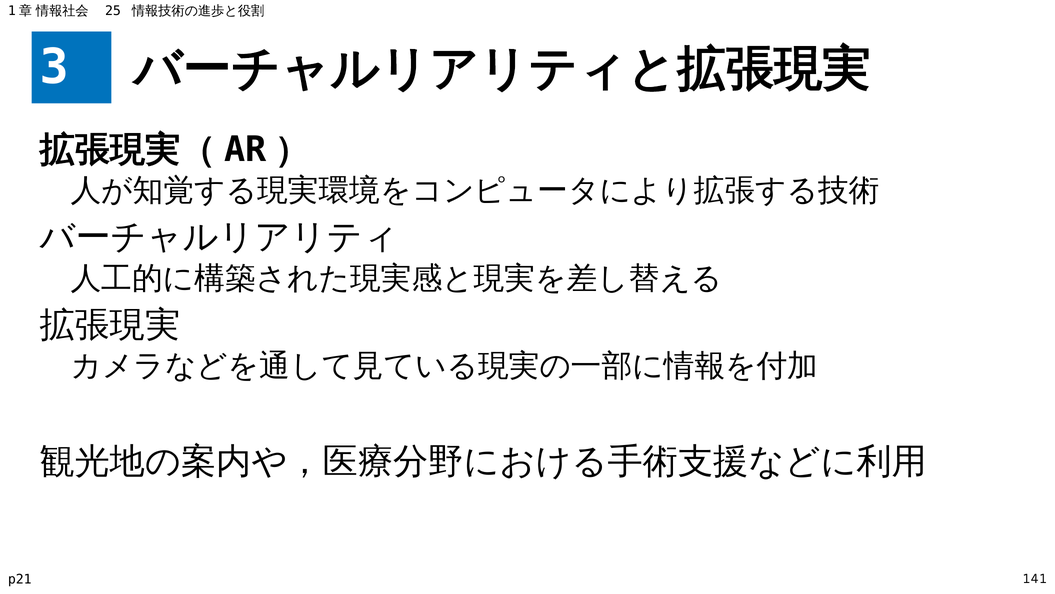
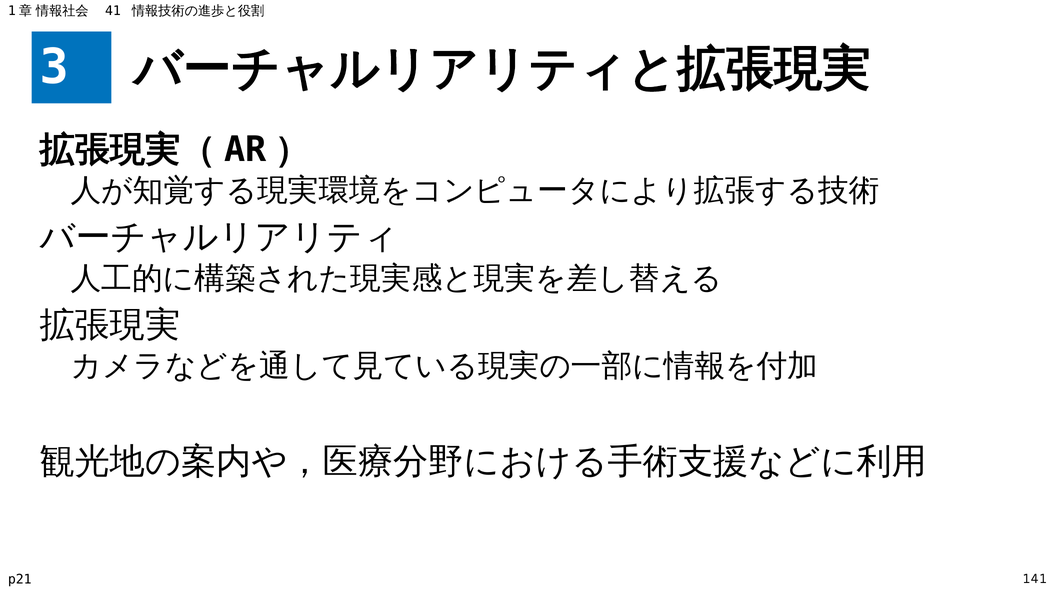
25: 25 -> 41 (113, 11)
